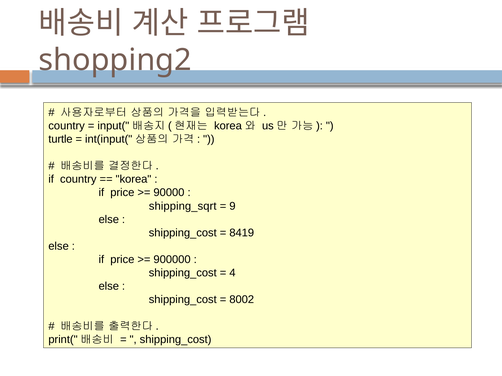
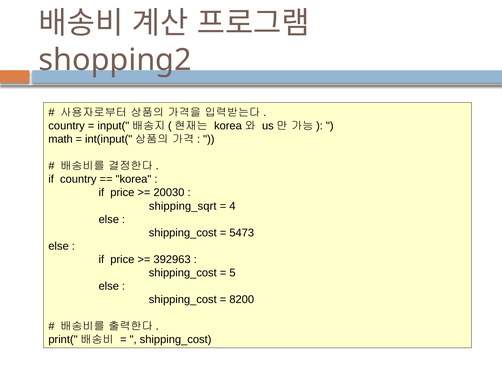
turtle: turtle -> math (60, 139)
90000: 90000 -> 20030 (169, 193)
9: 9 -> 4 (232, 206)
8419: 8419 -> 5473 (242, 233)
900000: 900000 -> 392963 (172, 260)
4: 4 -> 5 (232, 273)
8002: 8002 -> 8200 (242, 300)
